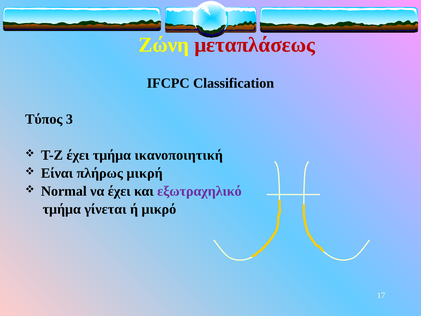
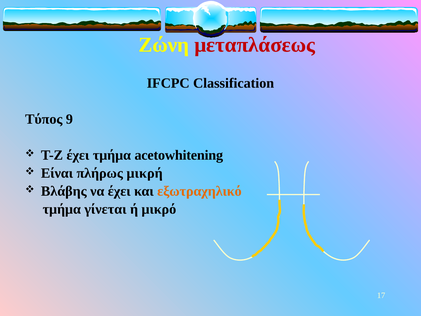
3: 3 -> 9 (69, 119)
ικανοποιητική: ικανοποιητική -> acetowhitening (179, 155)
Normal: Normal -> Βλάβης (64, 191)
εξωτραχηλικό colour: purple -> orange (199, 191)
